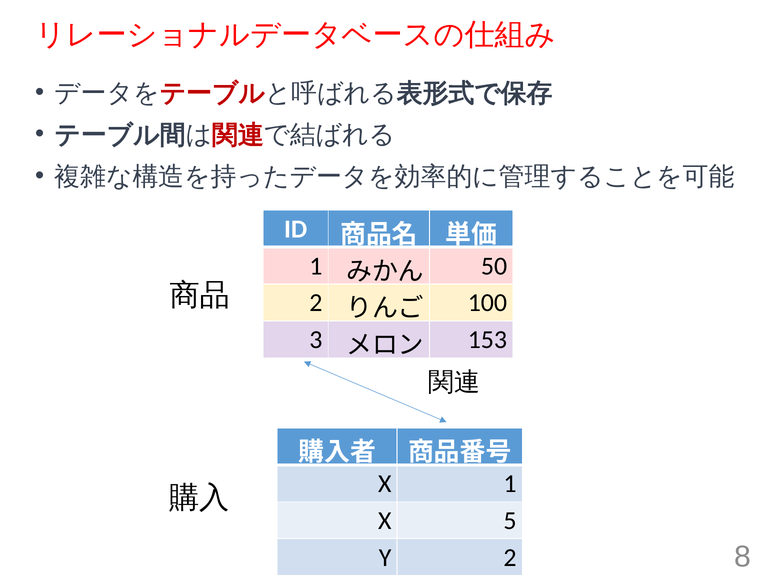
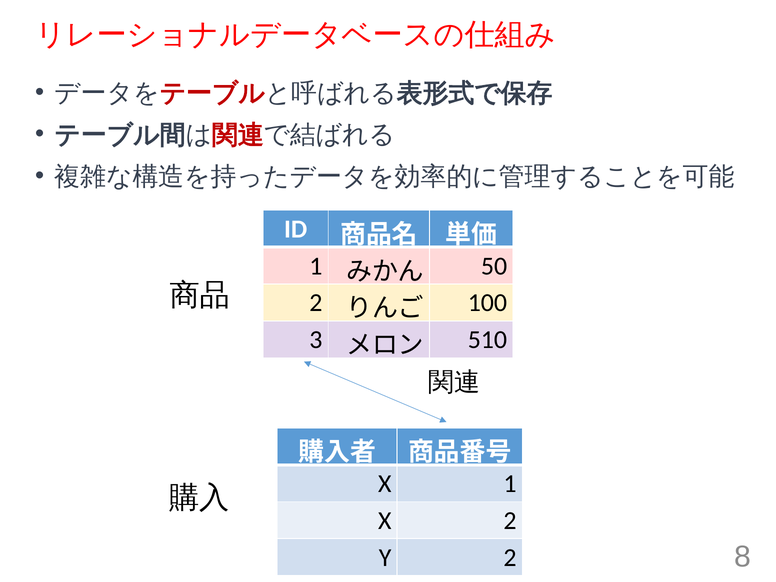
153: 153 -> 510 (487, 340)
X 5: 5 -> 2 (510, 521)
